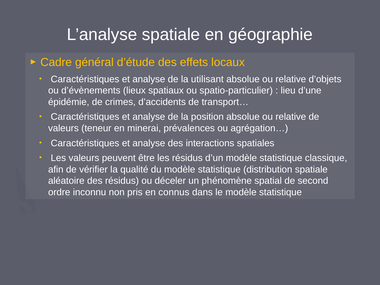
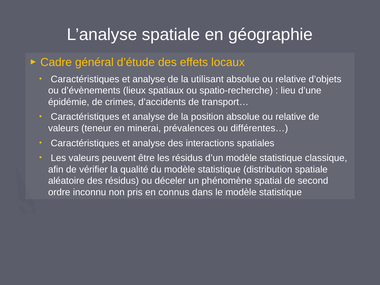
spatio-particulier: spatio-particulier -> spatio-recherche (236, 91)
agrégation…: agrégation… -> différentes… (259, 128)
